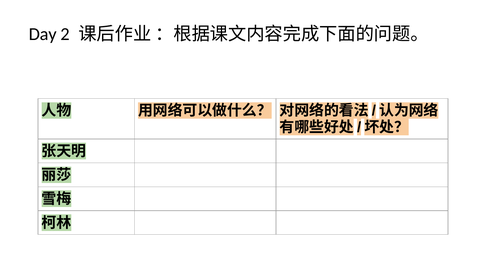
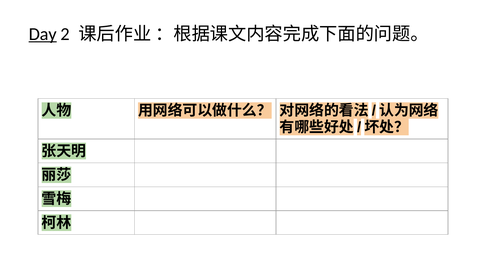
Day underline: none -> present (43, 34)
